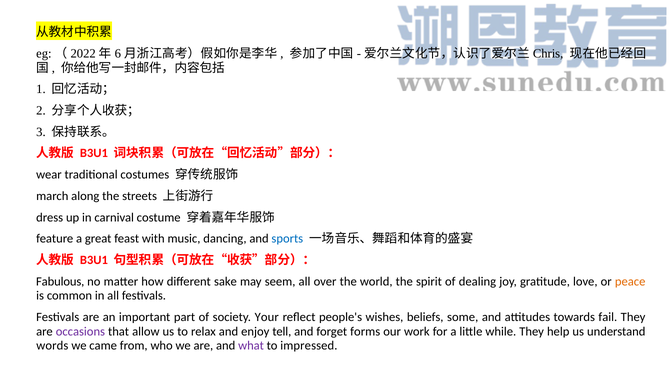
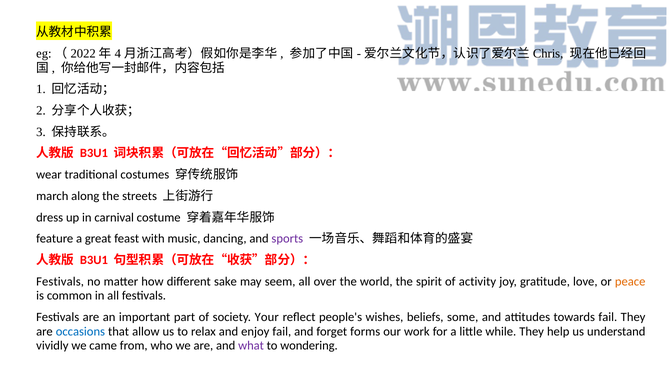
6: 6 -> 4 (118, 54)
sports colour: blue -> purple (287, 239)
Fabulous: Fabulous -> Festivals (60, 281)
dealing: dealing -> activity (477, 281)
occasions colour: purple -> blue (80, 331)
enjoy tell: tell -> fail (282, 331)
words: words -> vividly (52, 346)
impressed: impressed -> wondering (309, 346)
